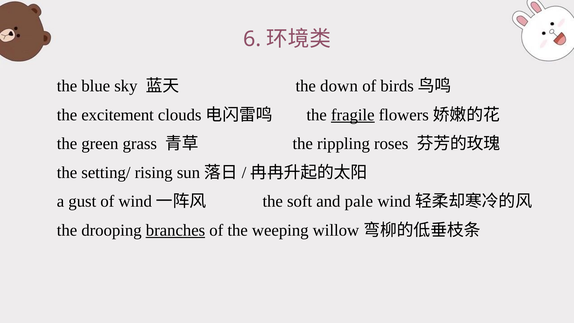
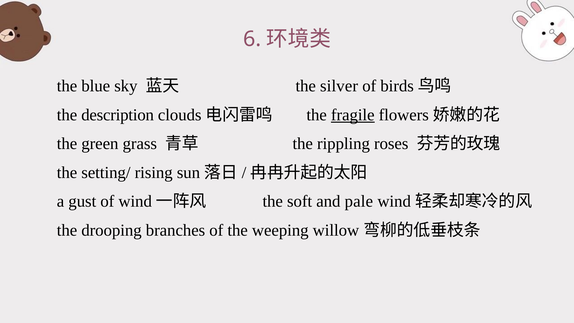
down: down -> silver (339, 86)
excitement: excitement -> description (118, 115)
branches underline: present -> none (176, 230)
